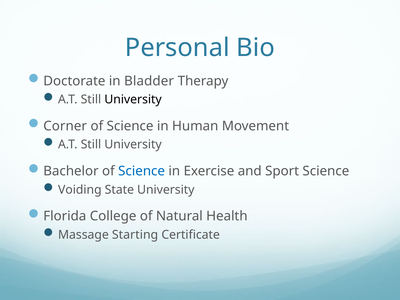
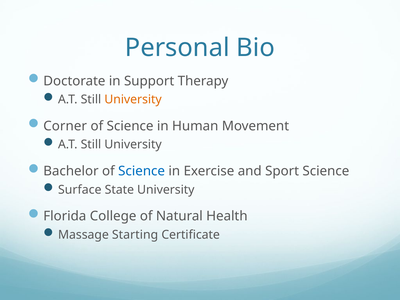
Bladder: Bladder -> Support (149, 81)
University colour: black -> orange (133, 100)
Voiding: Voiding -> Surface (80, 190)
